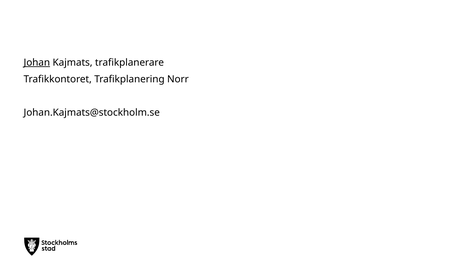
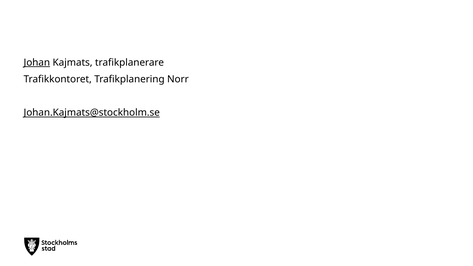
Johan.Kajmats@stockholm.se underline: none -> present (92, 113)
